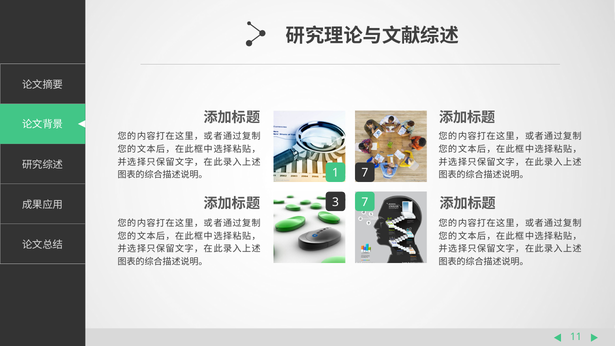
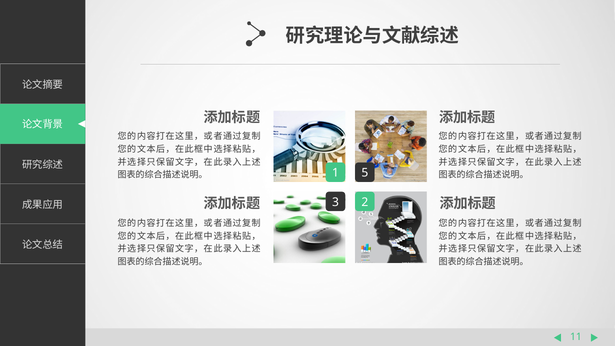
1 7: 7 -> 5 (365, 173)
3 7: 7 -> 2 (365, 202)
